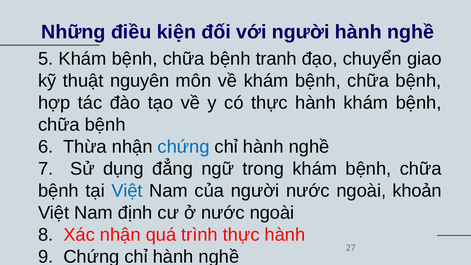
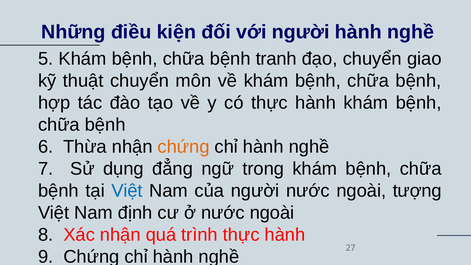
thuật nguyên: nguyên -> chuyển (140, 81)
chứng colour: blue -> orange (184, 147)
khoản: khoản -> tượng (417, 191)
